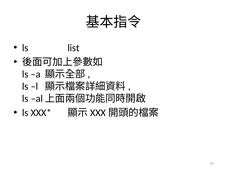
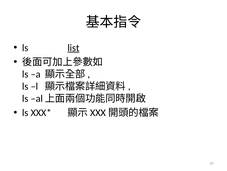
list underline: none -> present (73, 48)
